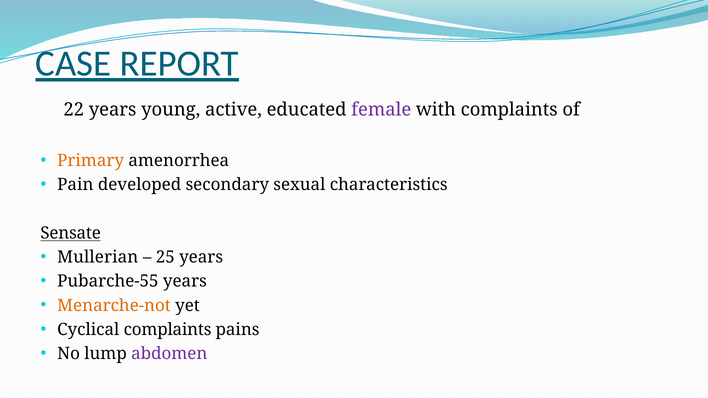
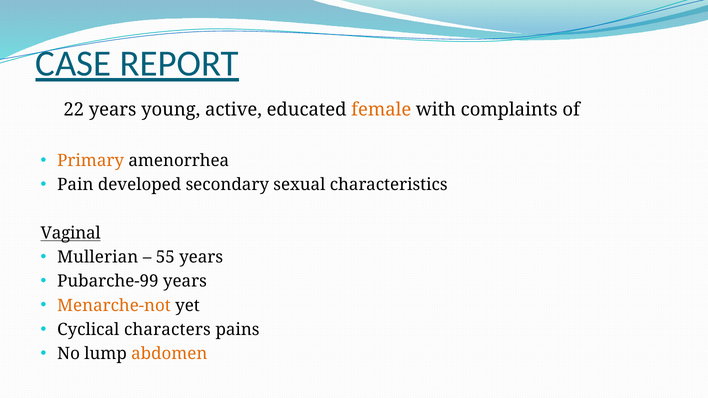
female colour: purple -> orange (381, 110)
Sensate: Sensate -> Vaginal (71, 233)
25: 25 -> 55 (165, 257)
Pubarche-55: Pubarche-55 -> Pubarche-99 (108, 282)
Cyclical complaints: complaints -> characters (167, 330)
abdomen colour: purple -> orange (169, 354)
